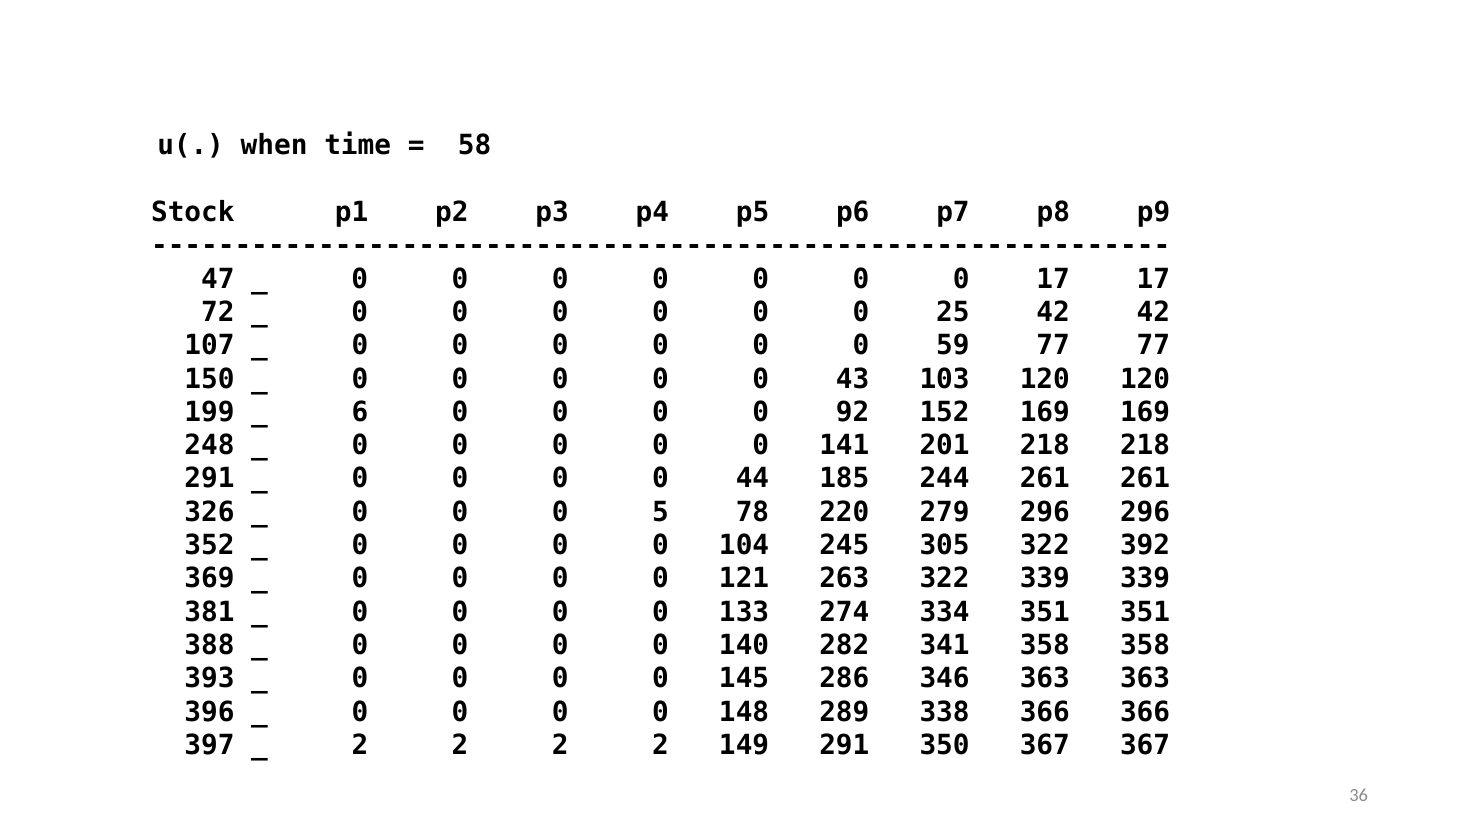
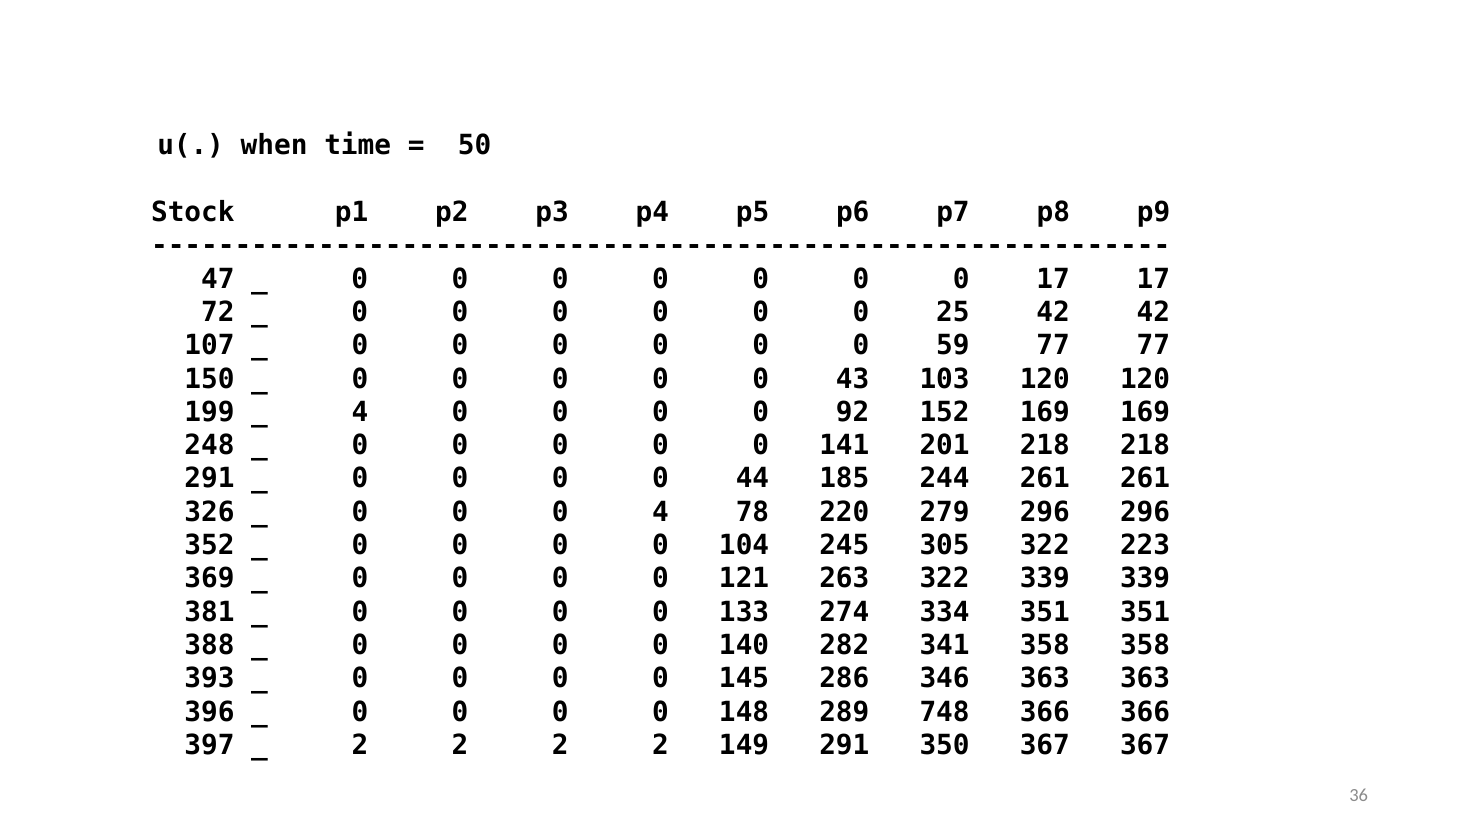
58: 58 -> 50 (475, 146)
6: 6 -> 4 (360, 412)
0 5: 5 -> 4 (661, 512)
392: 392 -> 223 (1145, 546)
338: 338 -> 748 (945, 712)
